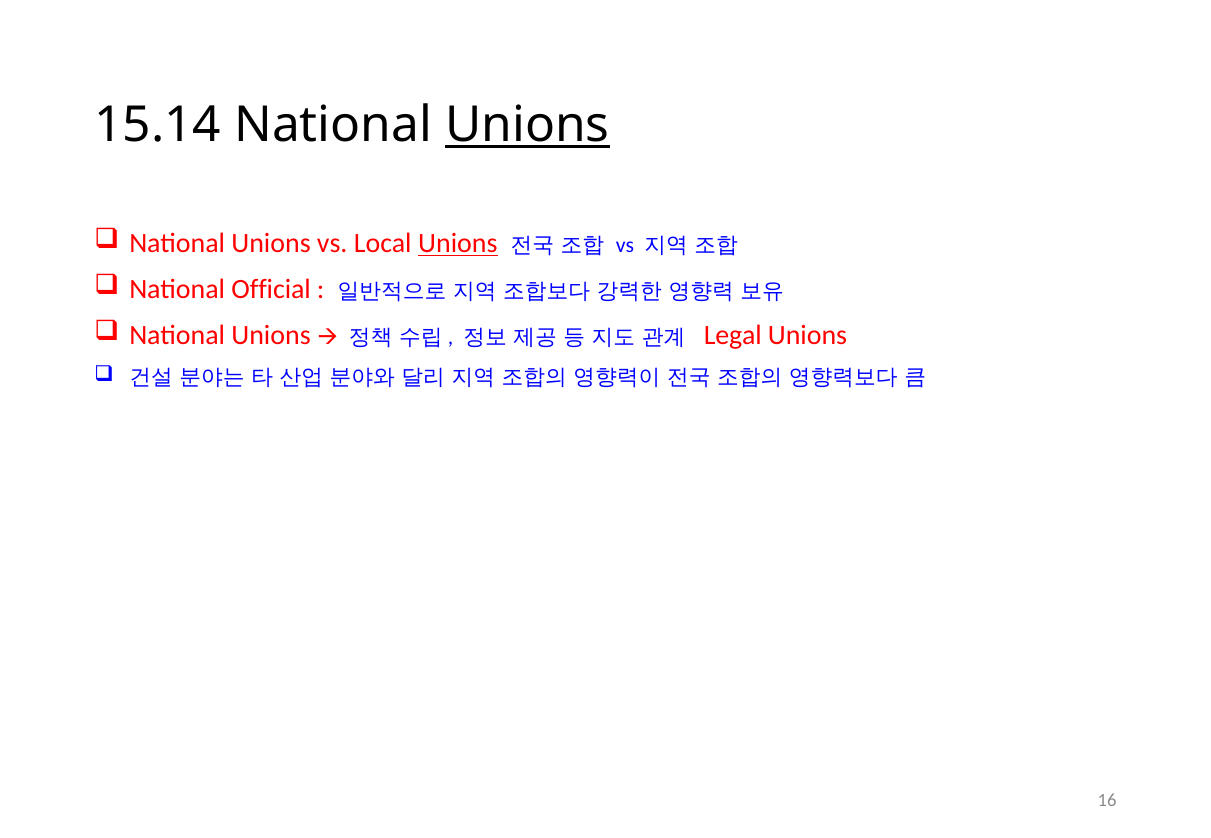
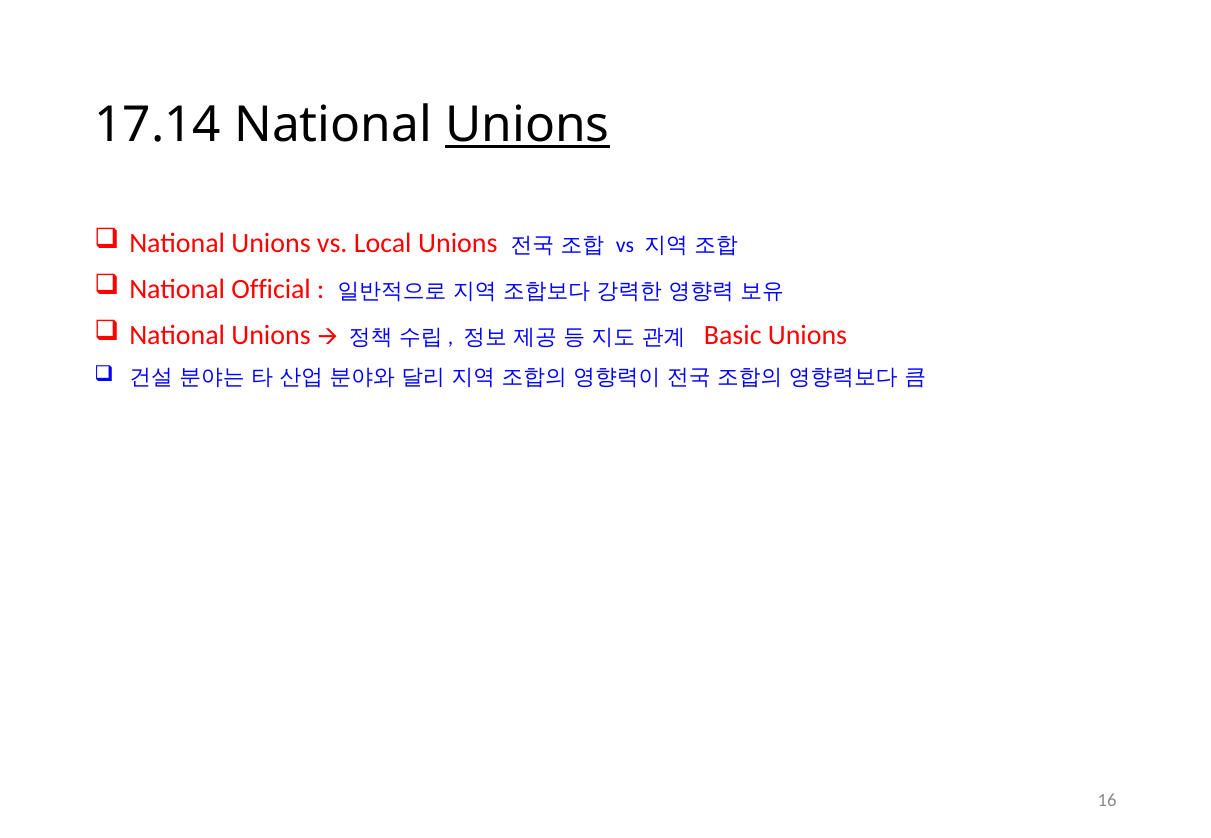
15.14: 15.14 -> 17.14 (158, 125)
Unions underline: present -> none (458, 244)
Legal: Legal -> Basic (733, 335)
